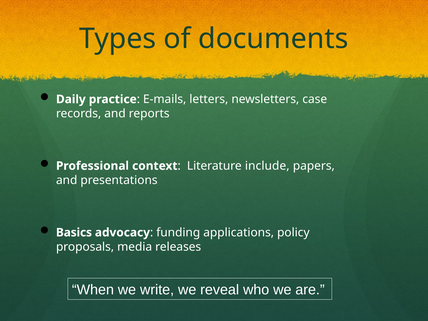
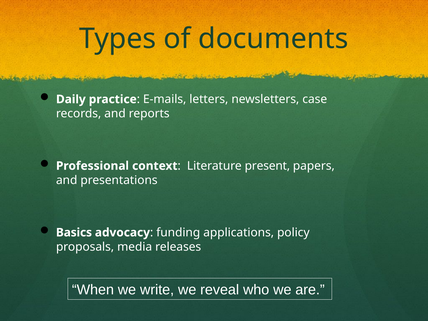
include: include -> present (267, 166)
